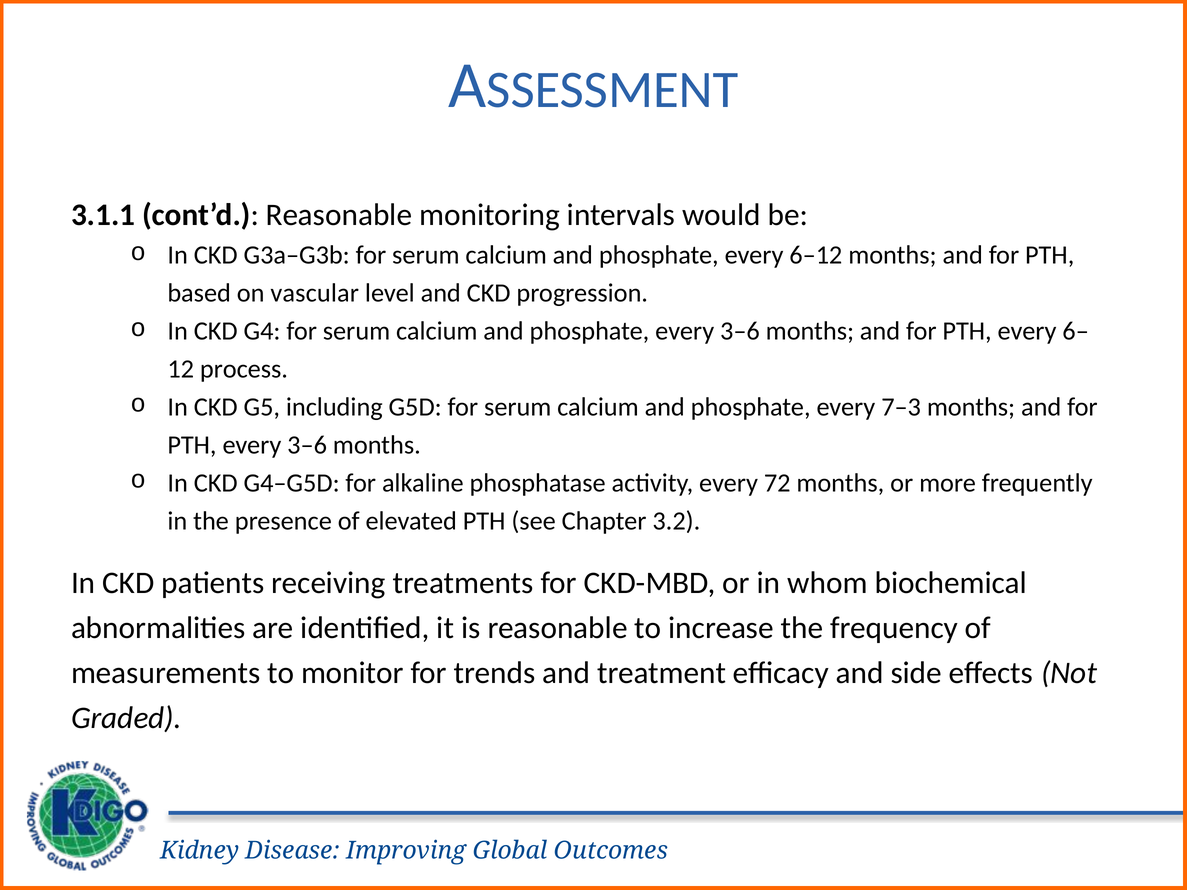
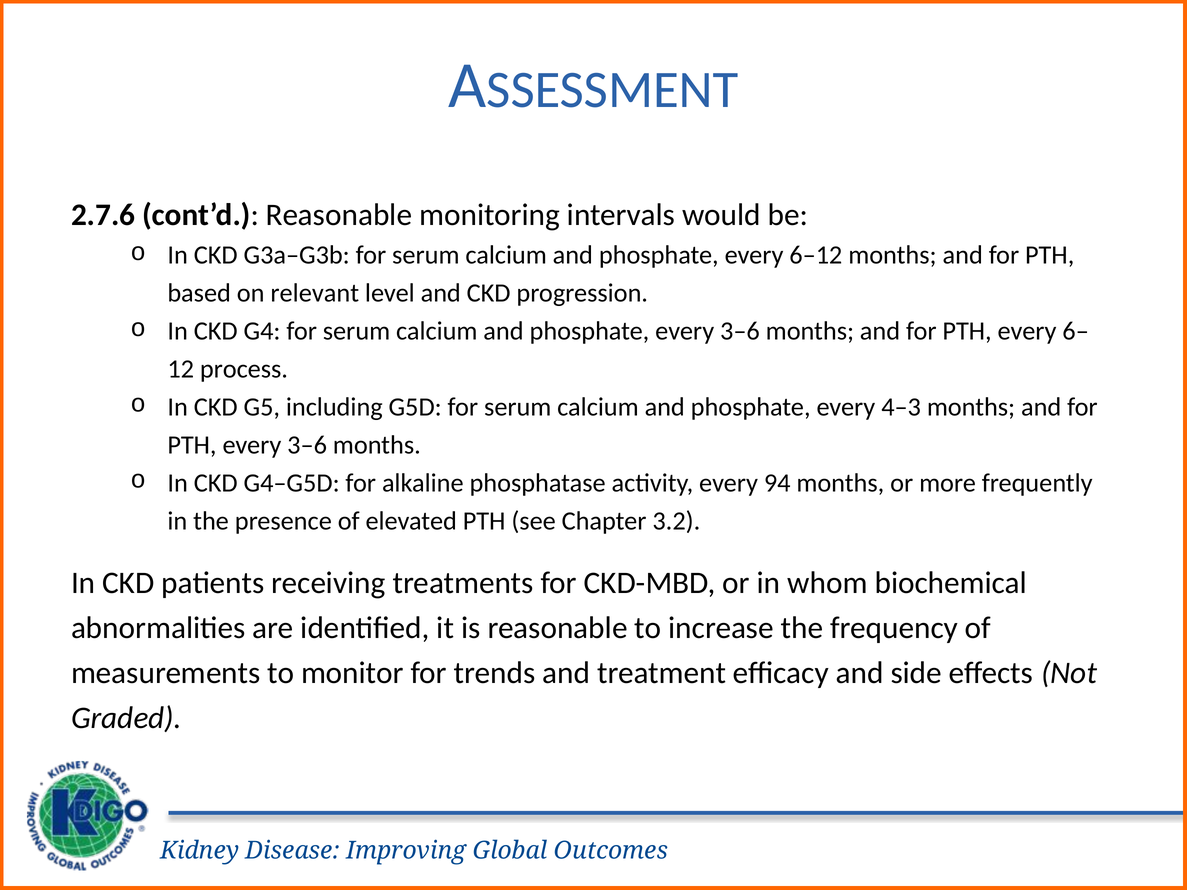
3.1.1: 3.1.1 -> 2.7.6 (103, 215)
vascular: vascular -> relevant (315, 293)
7–3: 7–3 -> 4–3 (901, 407)
72: 72 -> 94 (777, 483)
